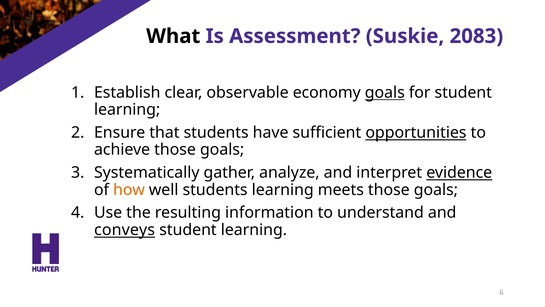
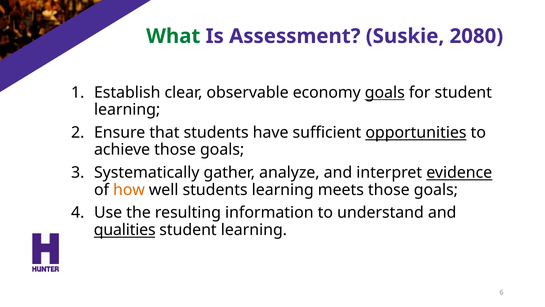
What colour: black -> green (173, 36)
2083: 2083 -> 2080 (476, 36)
conveys: conveys -> qualities (125, 230)
